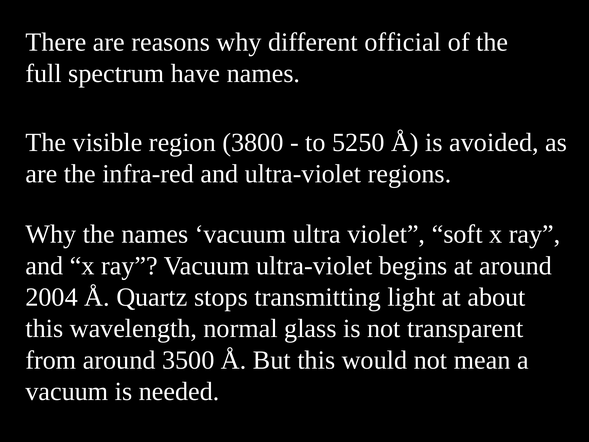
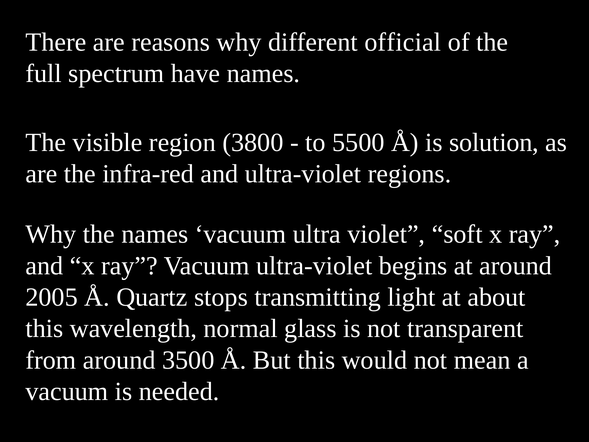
5250: 5250 -> 5500 (358, 142)
avoided: avoided -> solution (494, 142)
2004: 2004 -> 2005 (52, 297)
